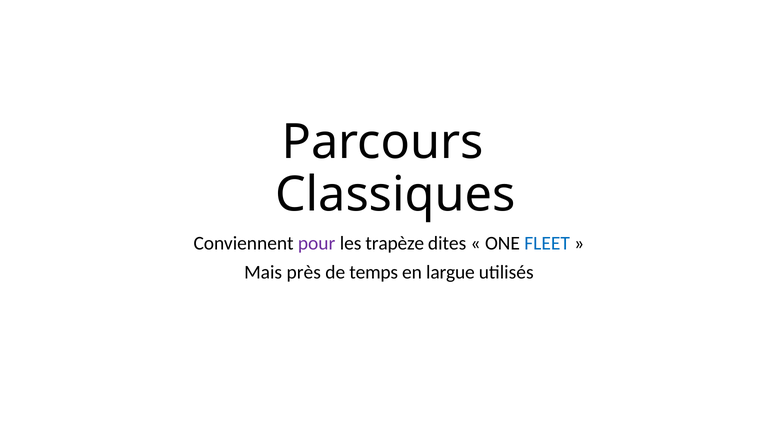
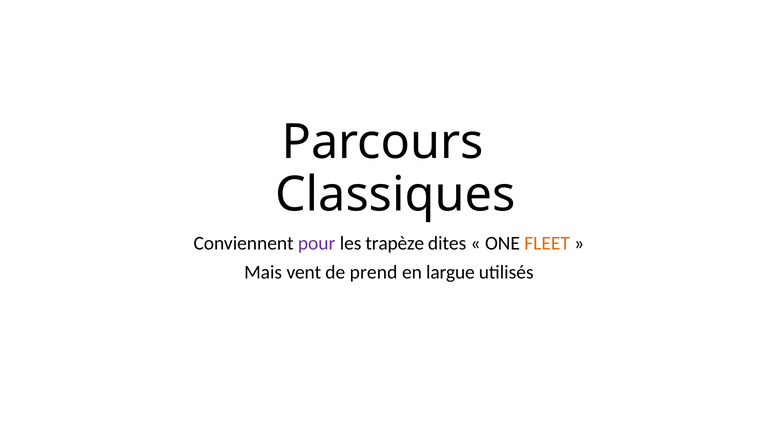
FLEET colour: blue -> orange (547, 243)
près: près -> vent (304, 272)
temps: temps -> prend (374, 272)
